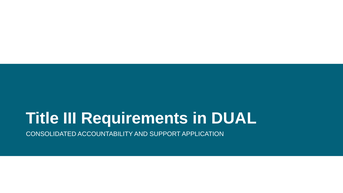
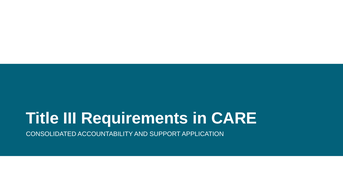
DUAL: DUAL -> CARE (234, 118)
